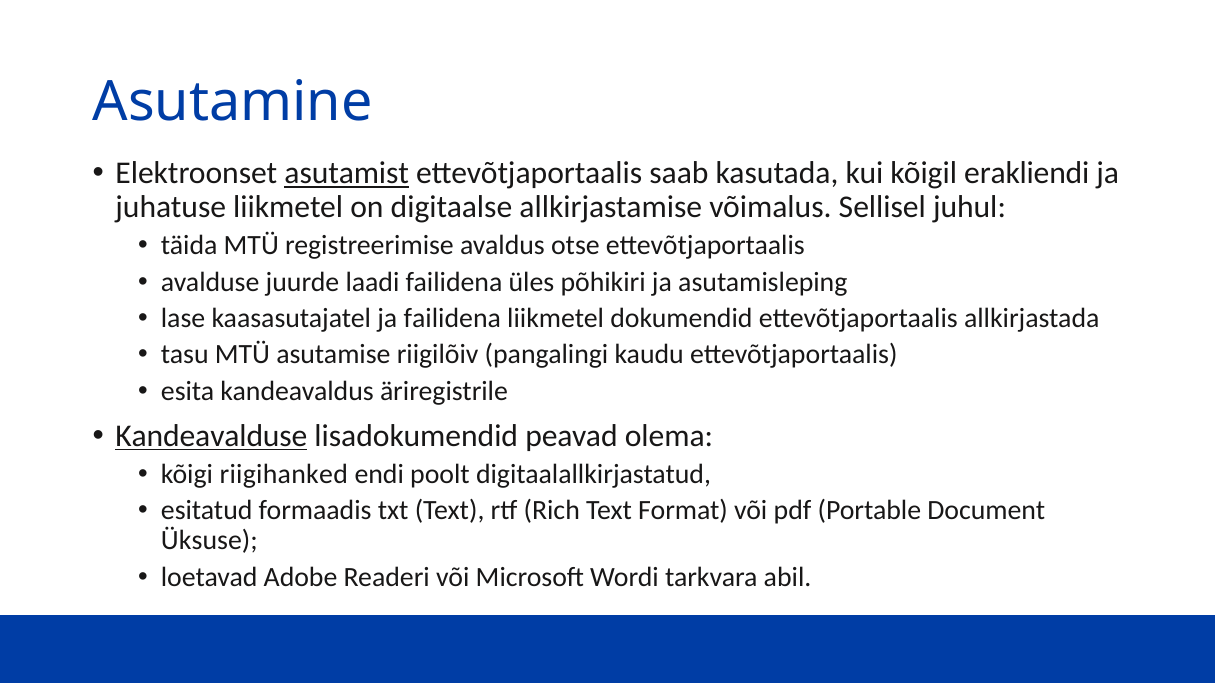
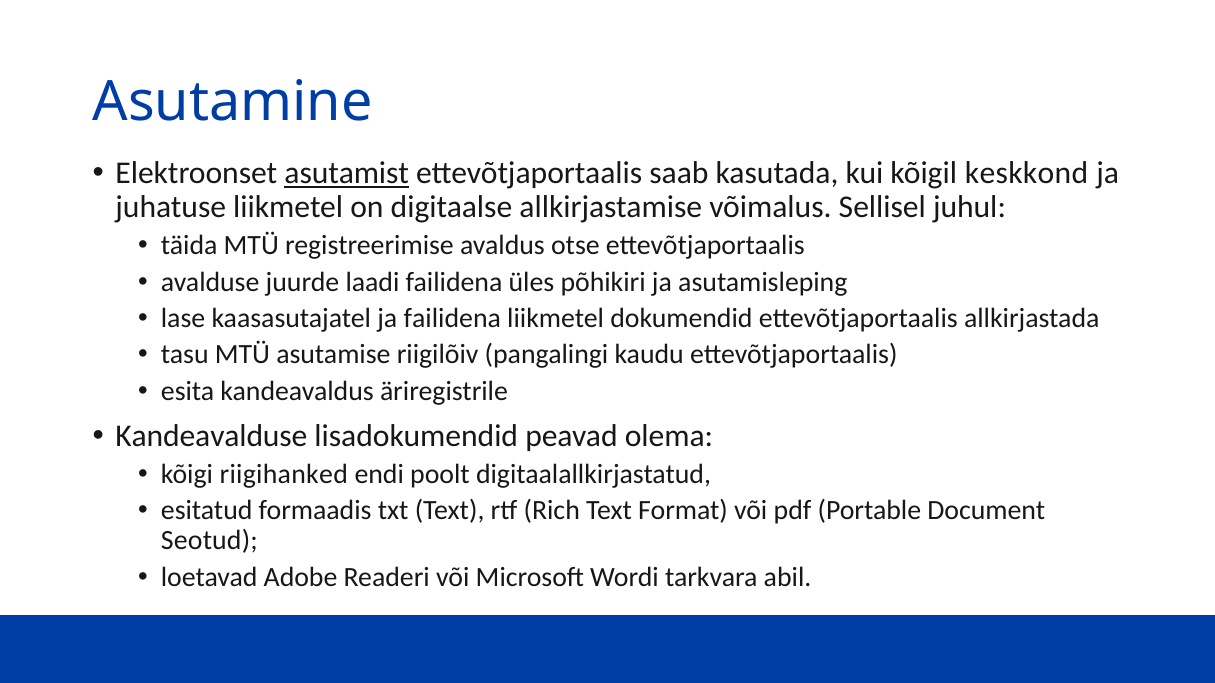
erakliendi: erakliendi -> keskkond (1027, 173)
Kandeavalduse underline: present -> none (211, 436)
Üksuse: Üksuse -> Seotud (209, 541)
